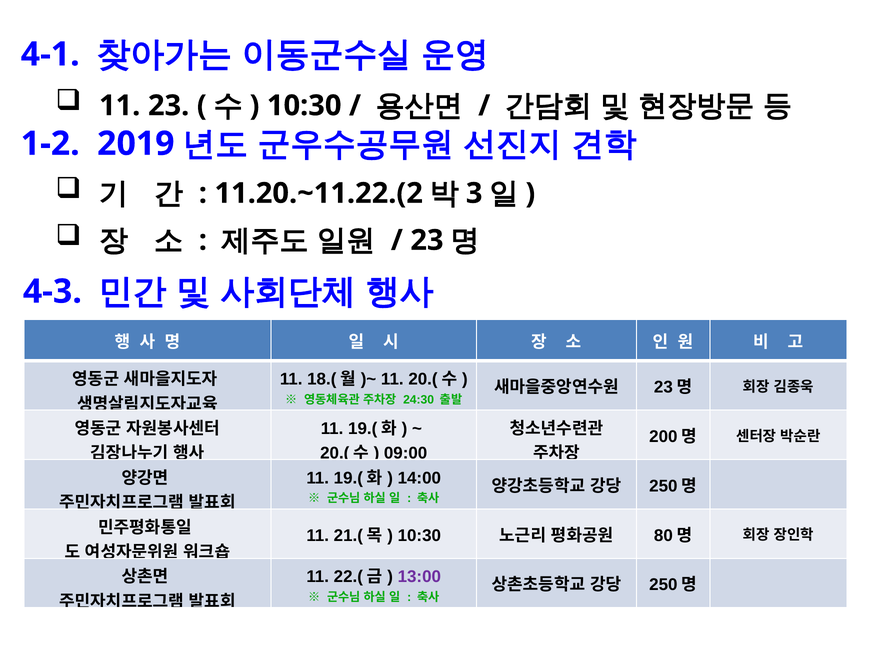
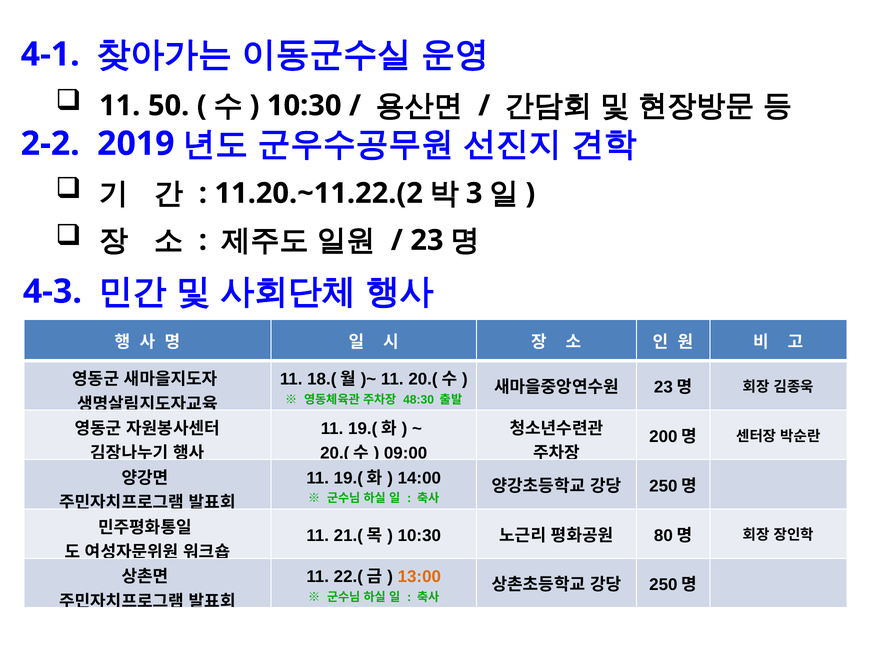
11 23: 23 -> 50 (169, 106)
1-2: 1-2 -> 2-2 (50, 144)
24:30: 24:30 -> 48:30 (419, 400)
13:00 colour: purple -> orange (419, 577)
